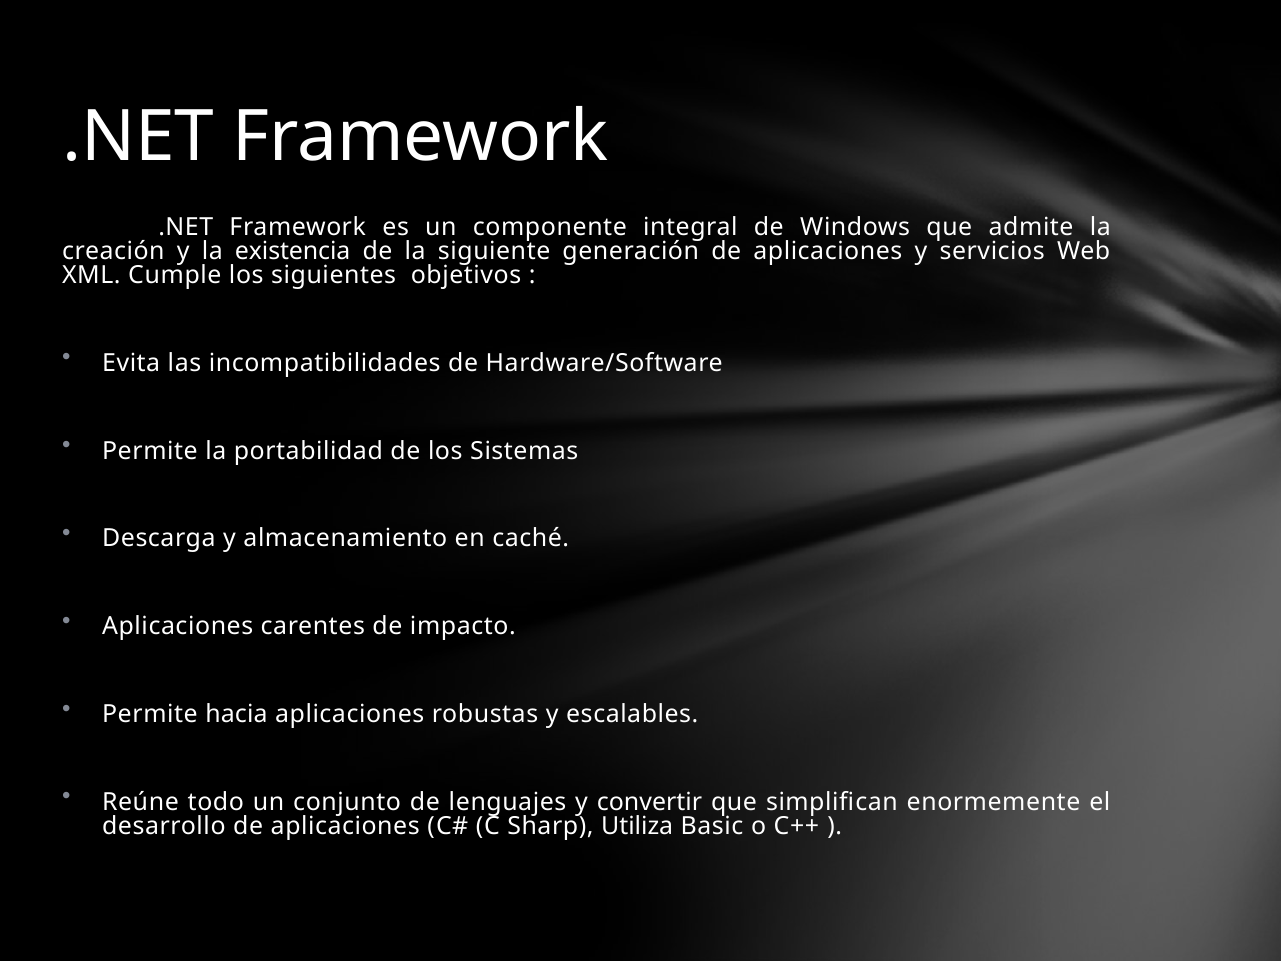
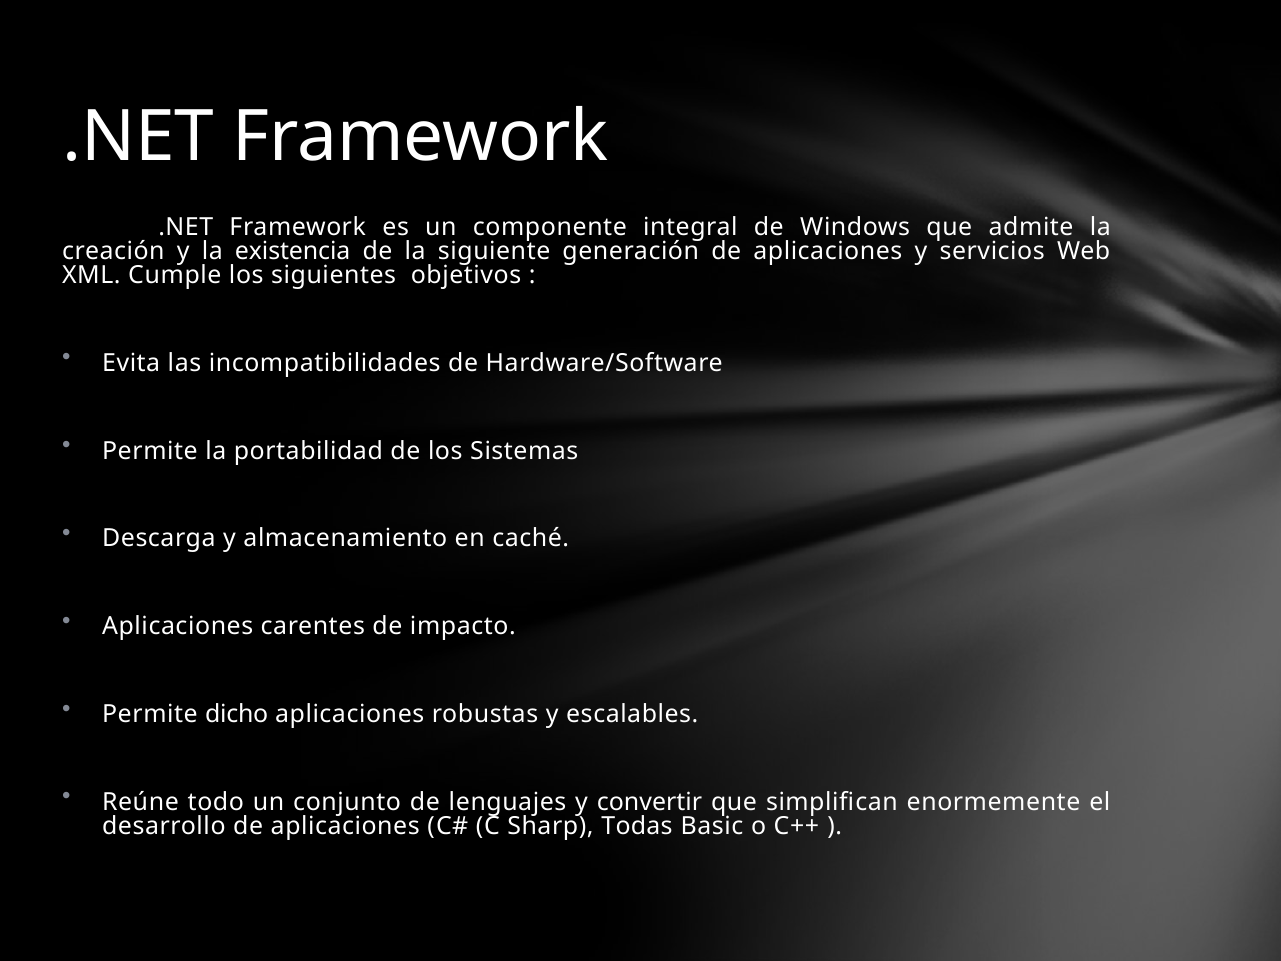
hacia: hacia -> dicho (237, 714)
Utiliza: Utiliza -> Todas (637, 826)
